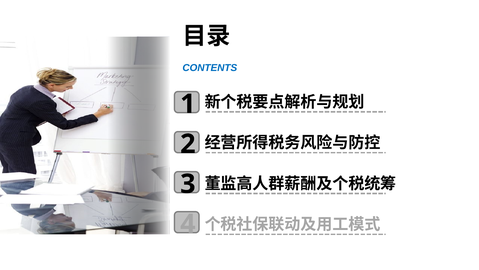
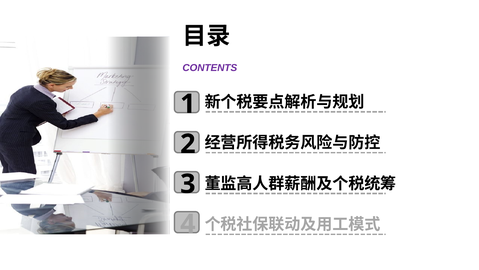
CONTENTS colour: blue -> purple (210, 68)
